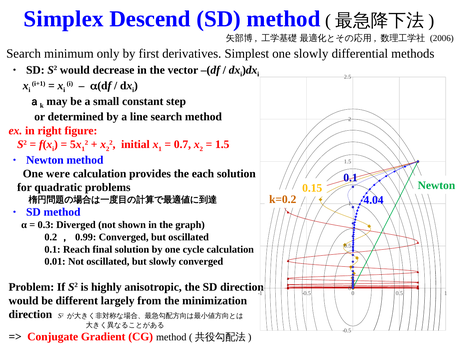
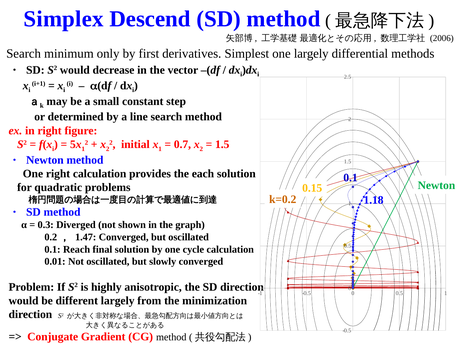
one slowly: slowly -> largely (311, 53)
One were: were -> right (58, 174)
4.04: 4.04 -> 1.18 (374, 200)
0.99: 0.99 -> 1.47 (86, 237)
